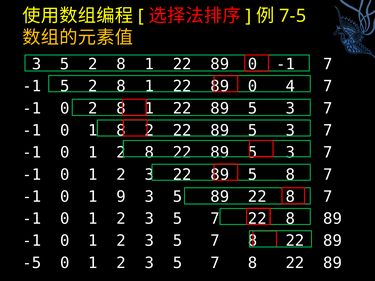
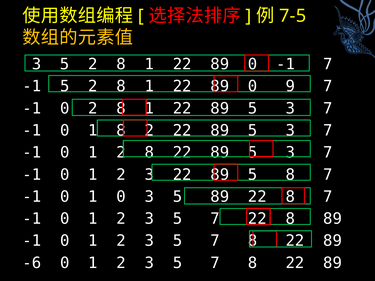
4: 4 -> 9 (290, 86)
1 9: 9 -> 0 (121, 197)
-5: -5 -> -6 (32, 263)
